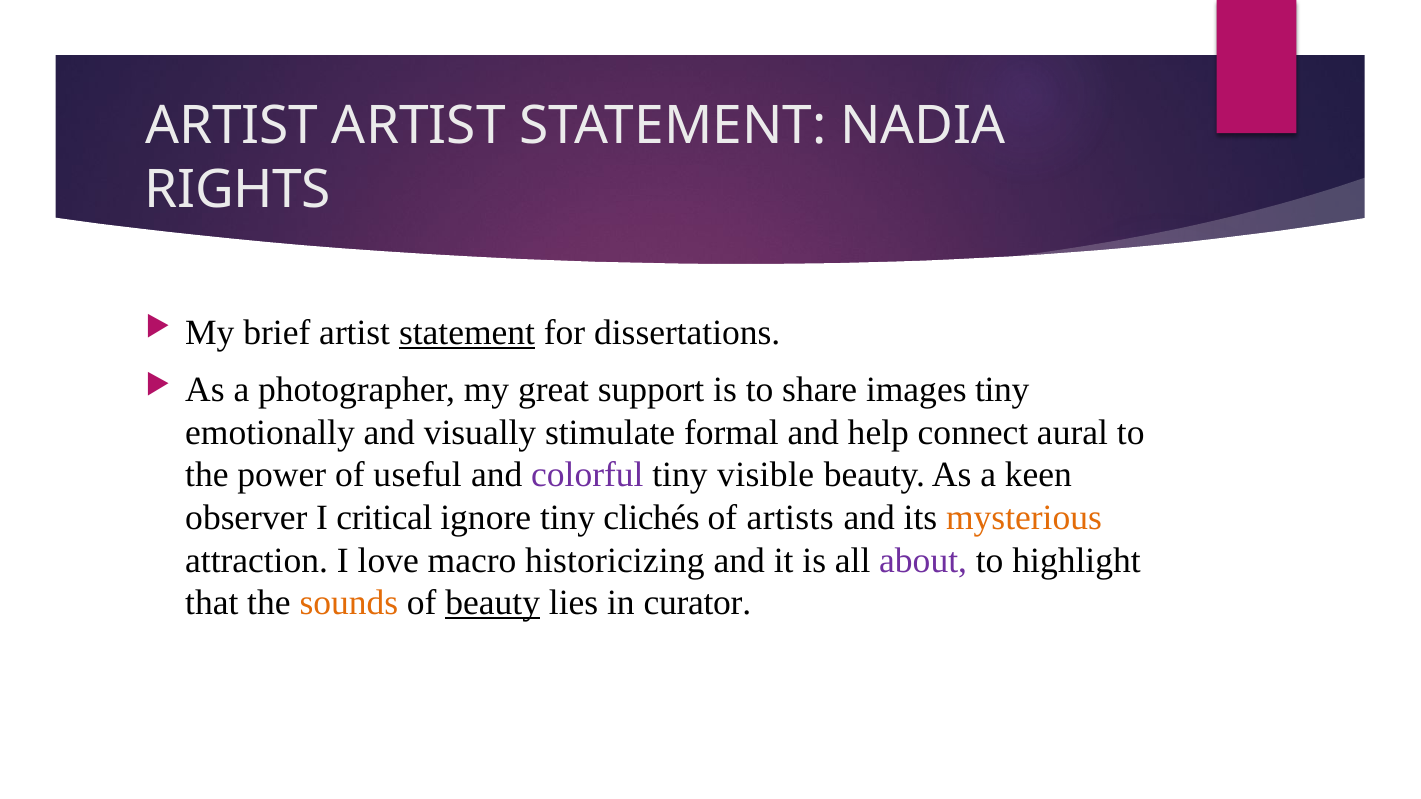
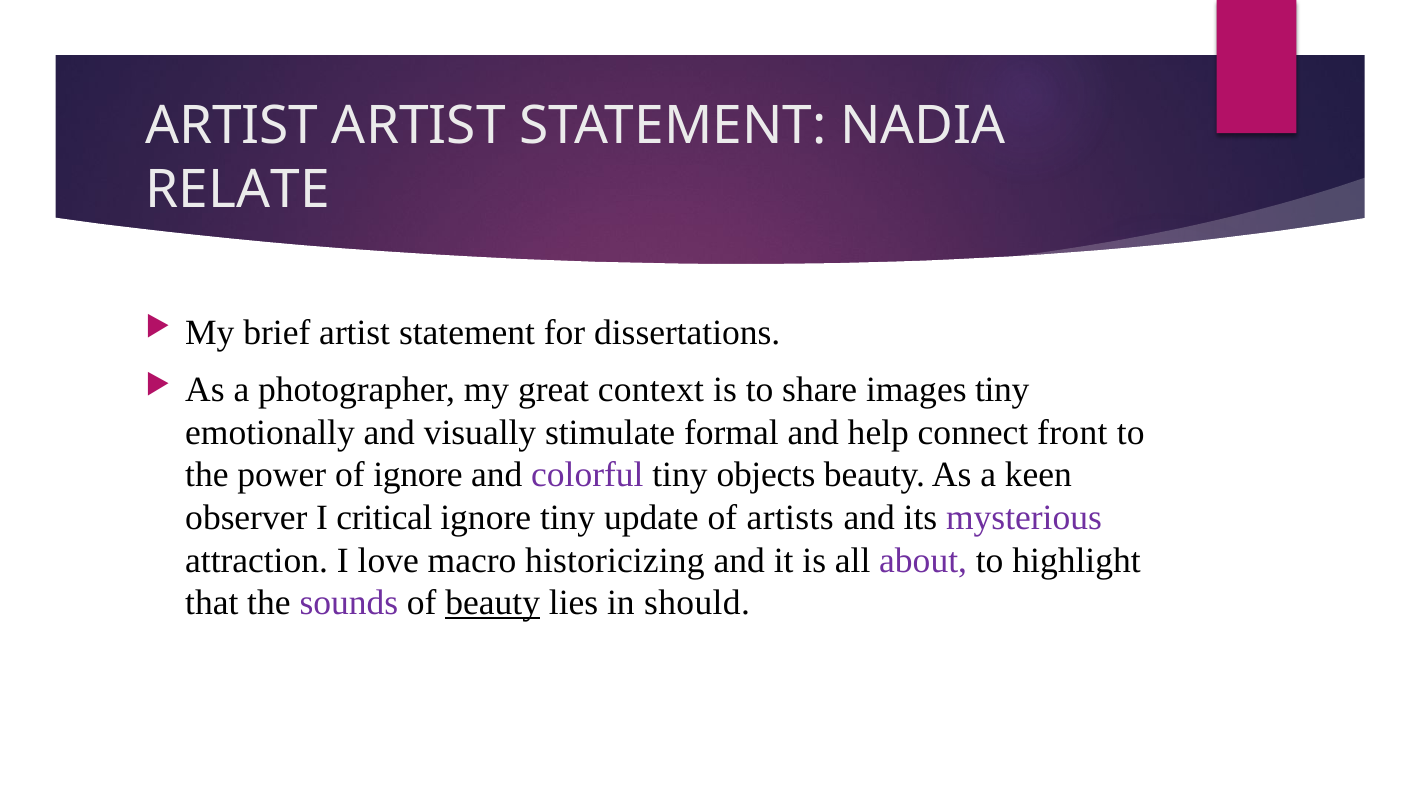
RIGHTS: RIGHTS -> RELATE (238, 190)
statement underline: present -> none (467, 333)
support: support -> context (651, 390)
aural: aural -> front (1072, 433)
of useful: useful -> ignore (418, 475)
visible: visible -> objects (766, 475)
clichés: clichés -> update (651, 518)
mysterious colour: orange -> purple (1024, 518)
sounds colour: orange -> purple (349, 603)
curator: curator -> should (697, 603)
